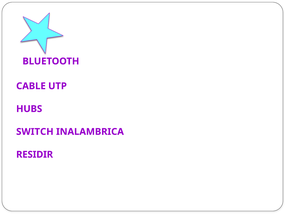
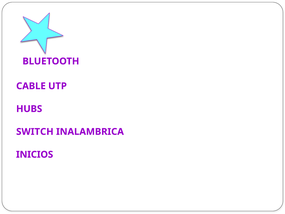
RESIDIR: RESIDIR -> INICIOS (35, 154)
